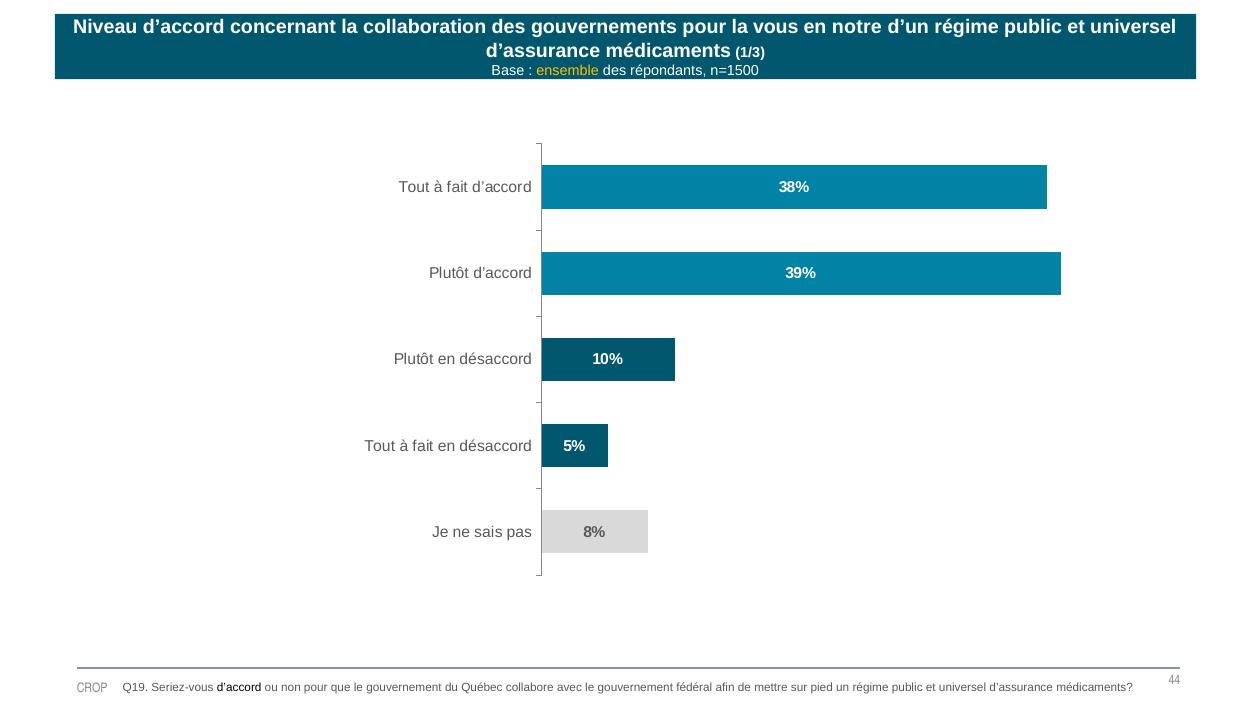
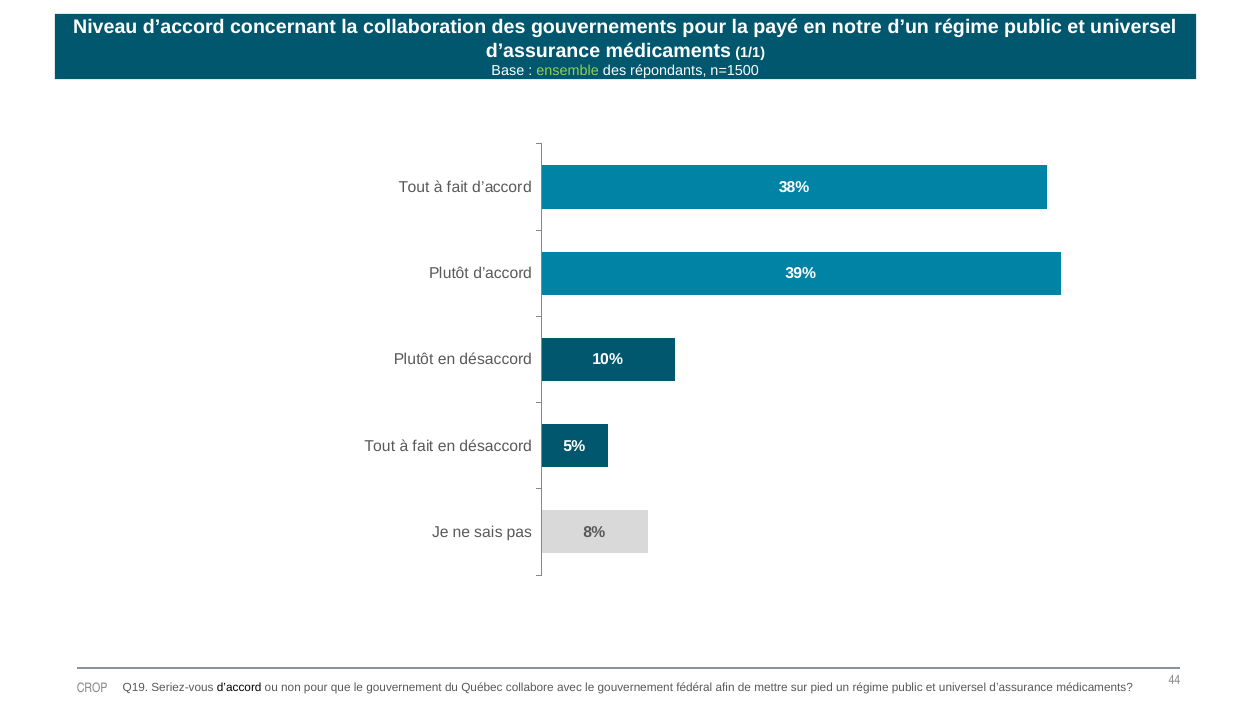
vous: vous -> payé (776, 27)
1/3: 1/3 -> 1/1 (750, 53)
ensemble colour: yellow -> light green (568, 71)
